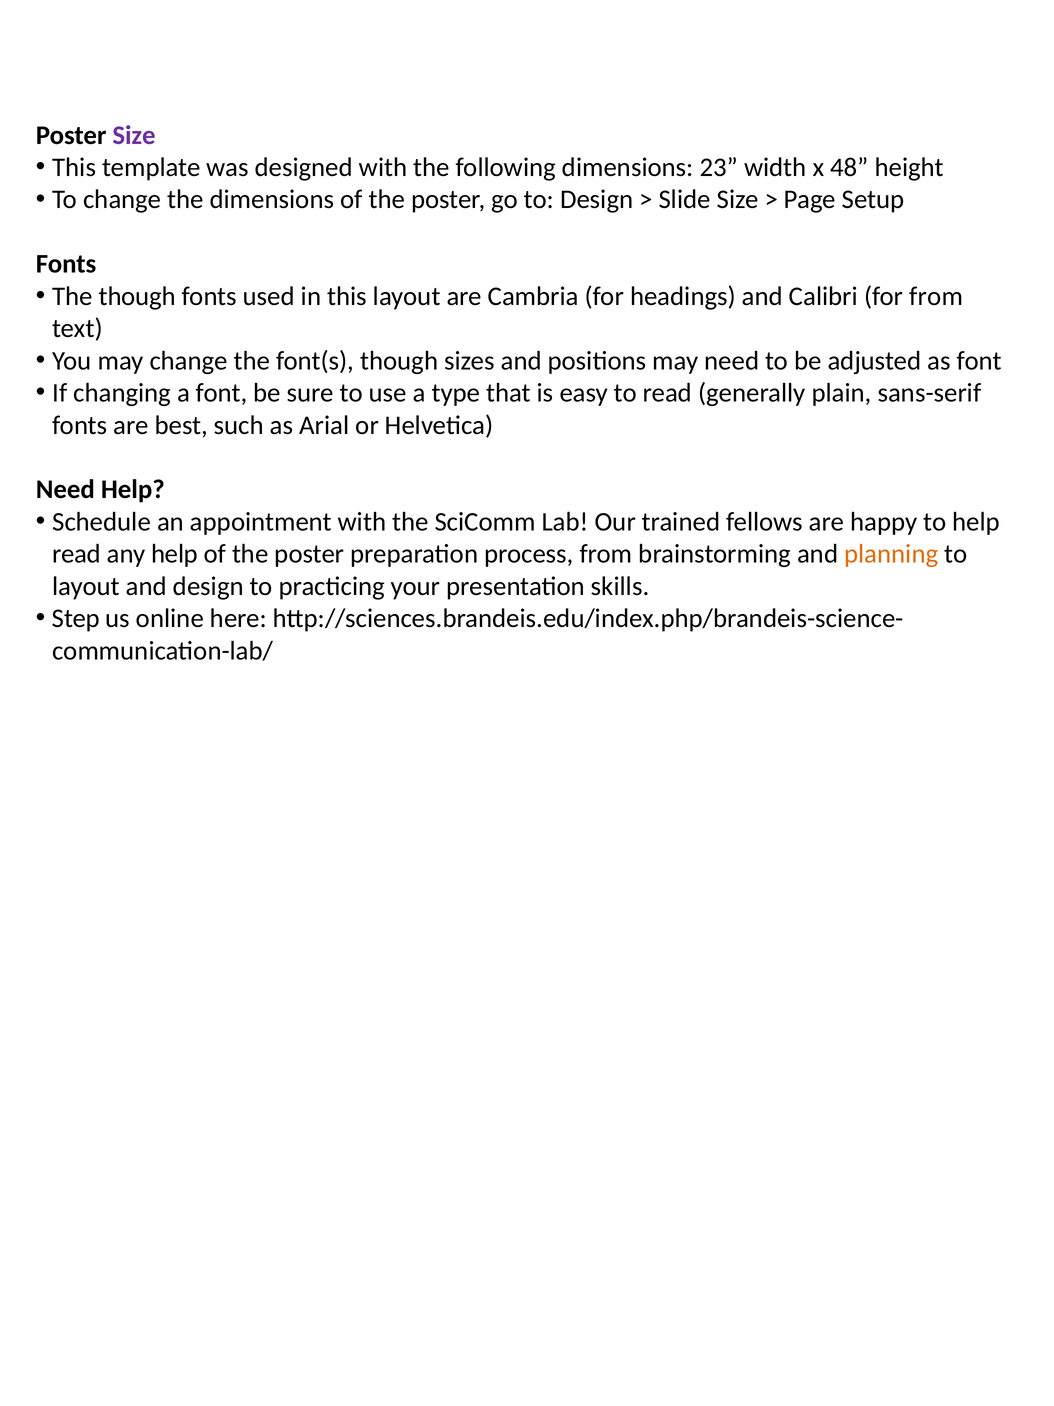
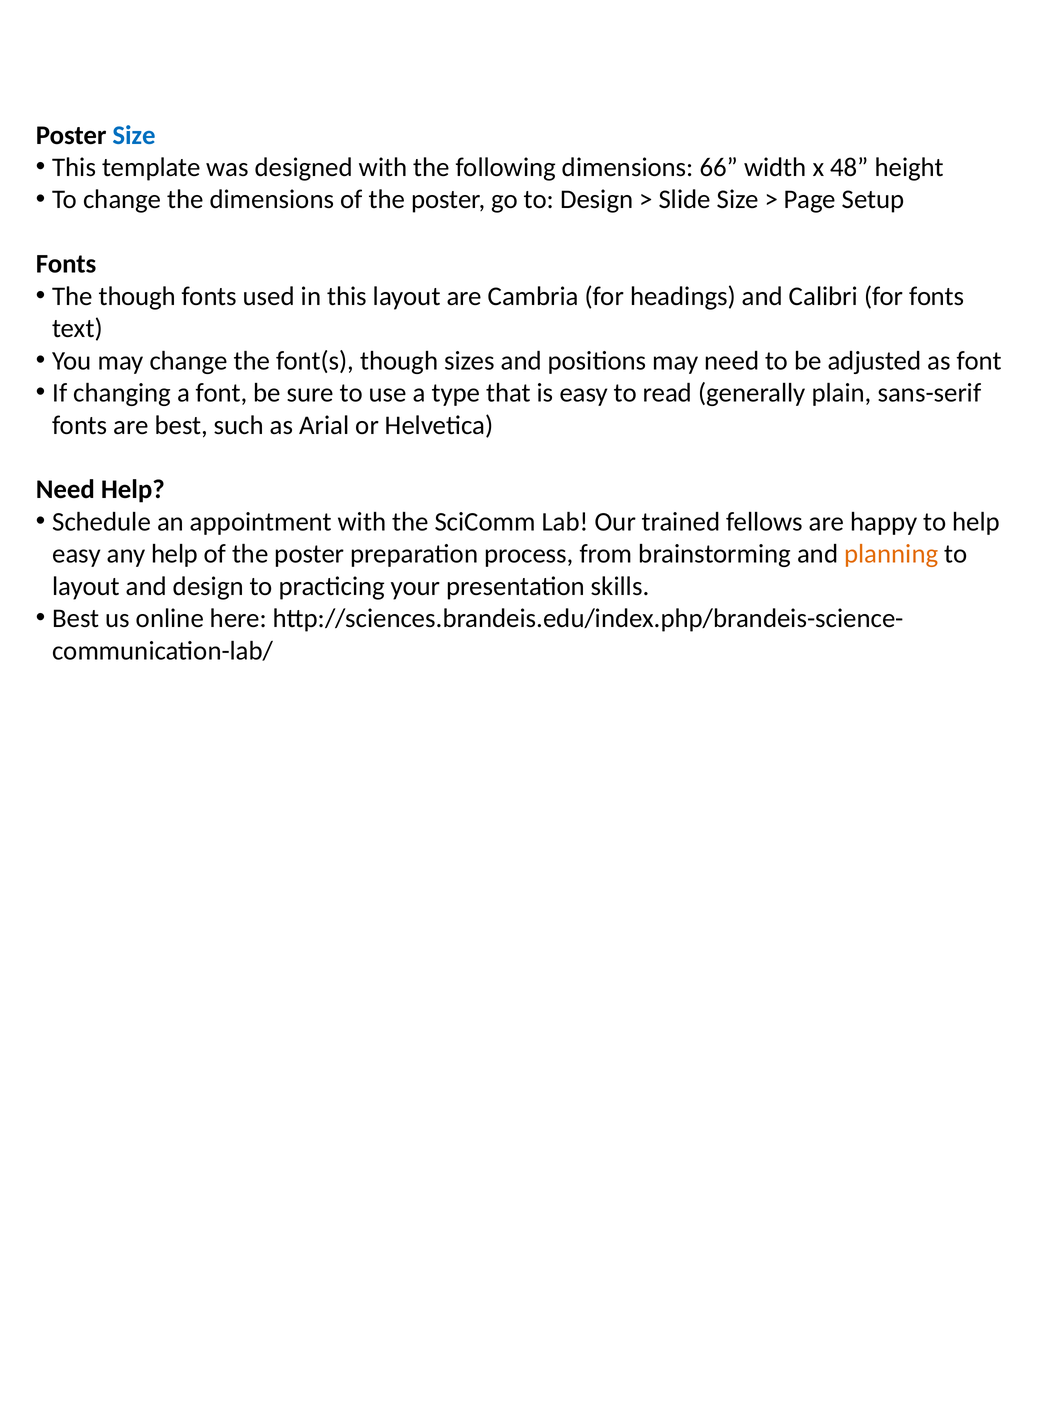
Size colour: purple -> blue (134, 135)
23: 23 -> 66 (719, 167)
for from: from -> fonts (937, 296)
read: read -> easy (77, 554)
Step: Step -> Best (76, 618)
